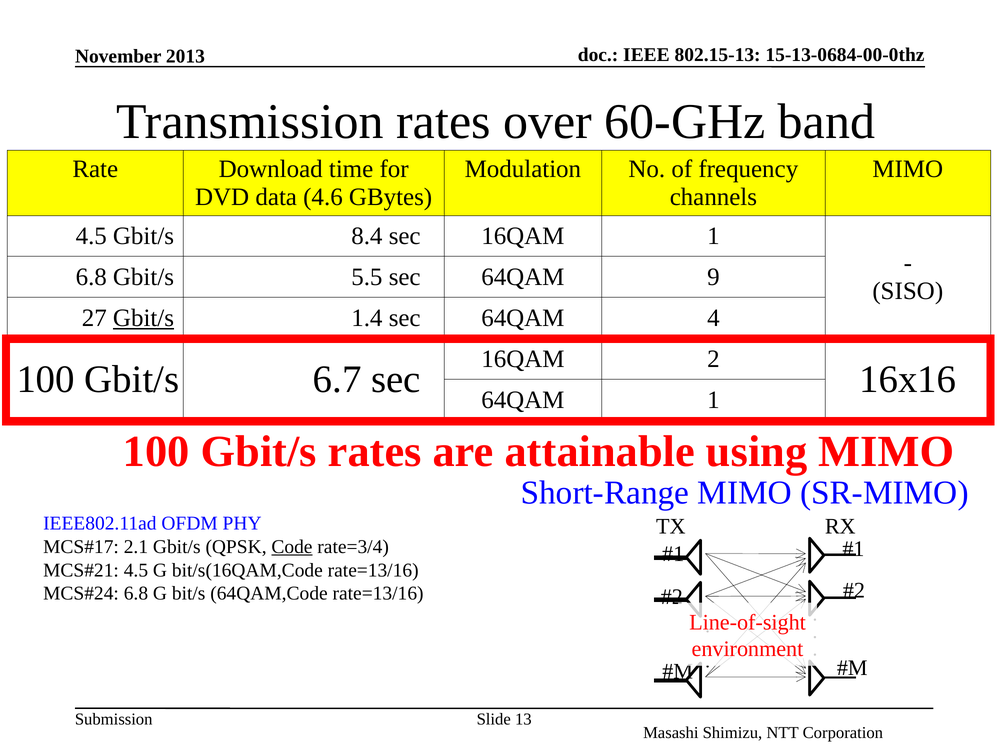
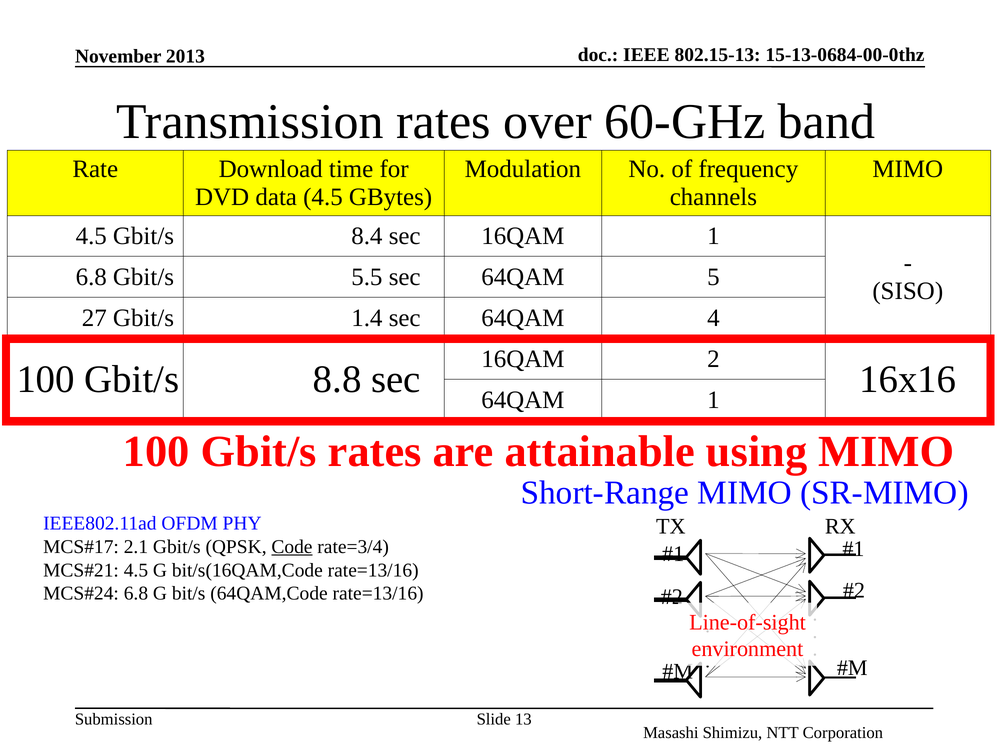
data 4.6: 4.6 -> 4.5 (323, 197)
9: 9 -> 5 (713, 277)
Gbit/s underline: present -> none (143, 318)
6.7: 6.7 -> 8.8 (337, 380)
